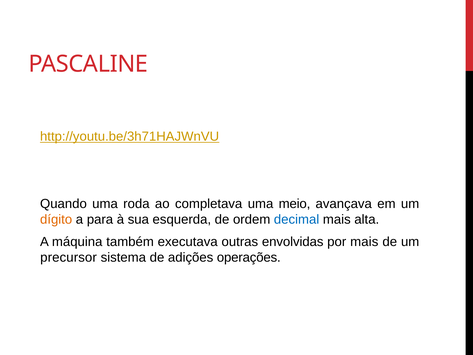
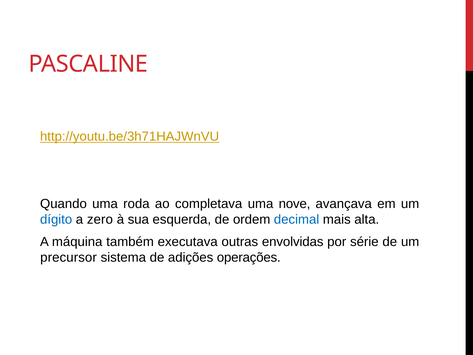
meio: meio -> nove (295, 204)
dígito colour: orange -> blue (56, 219)
para: para -> zero (100, 219)
por mais: mais -> série (364, 242)
